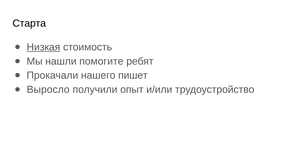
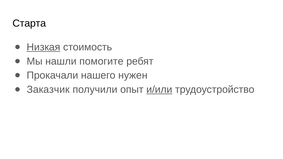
пишет: пишет -> нужен (133, 75)
Выросло: Выросло -> Заказчик (48, 90)
и/или underline: none -> present (159, 90)
